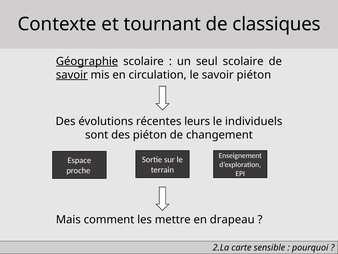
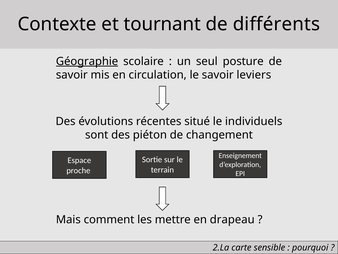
classiques: classiques -> différents (276, 24)
seul scolaire: scolaire -> posture (243, 61)
savoir underline: present -> none (72, 75)
savoir piéton: piéton -> leviers (254, 75)
leurs: leurs -> situé (197, 121)
